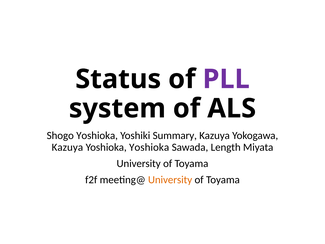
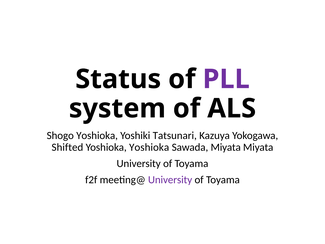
Summary: Summary -> Tatsunari (175, 135)
Kazuya: Kazuya -> Shifted (67, 147)
Sawada Length: Length -> Miyata (226, 147)
University colour: orange -> purple (170, 180)
